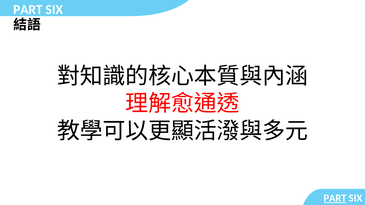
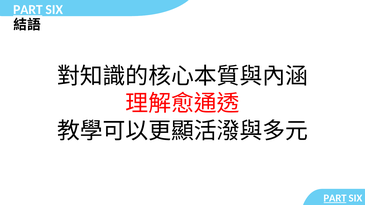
PART underline: none -> present (28, 10)
